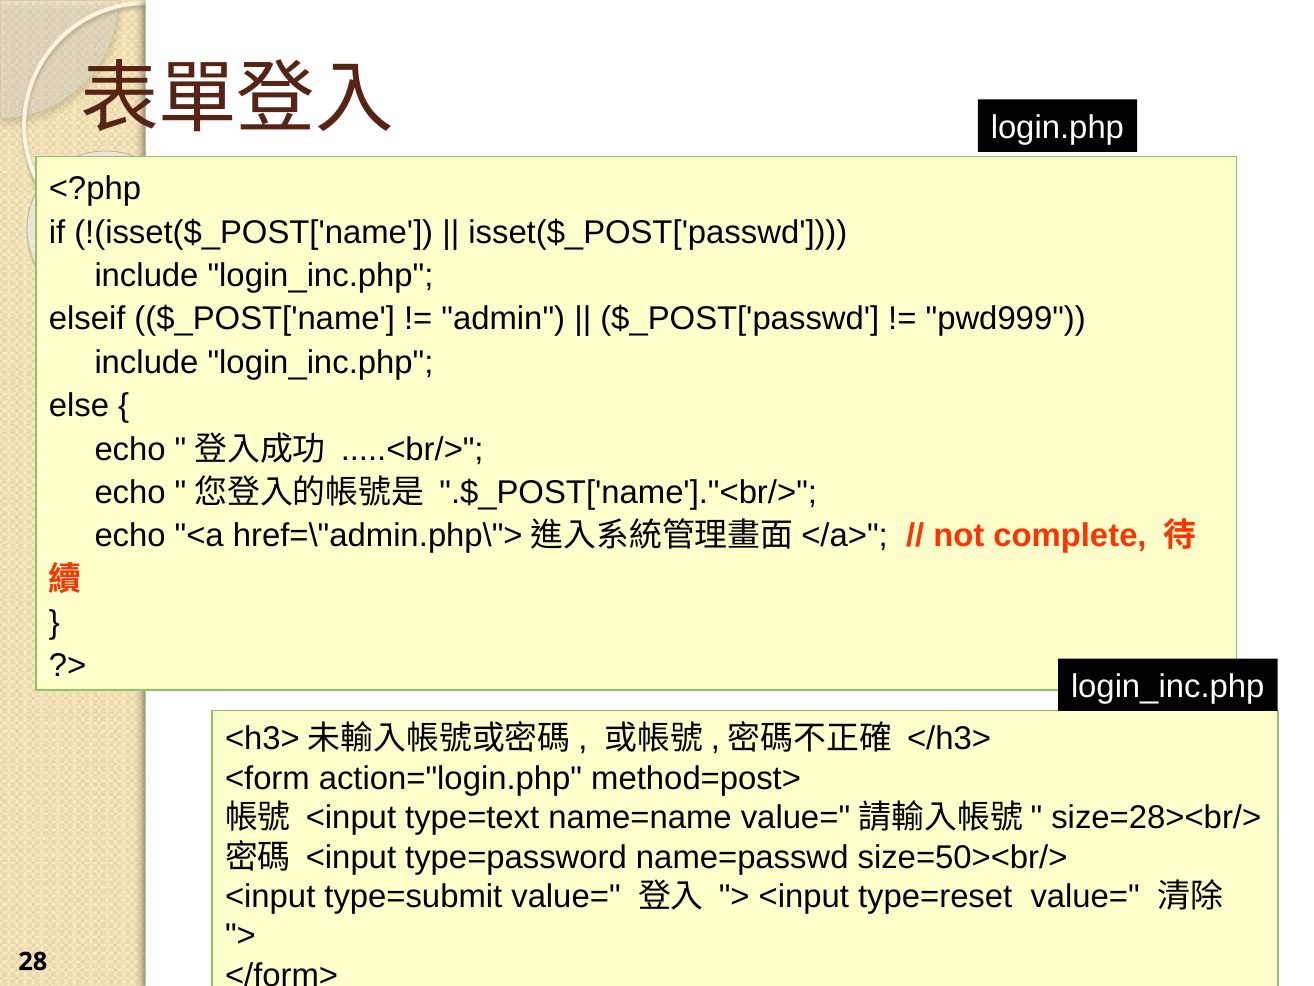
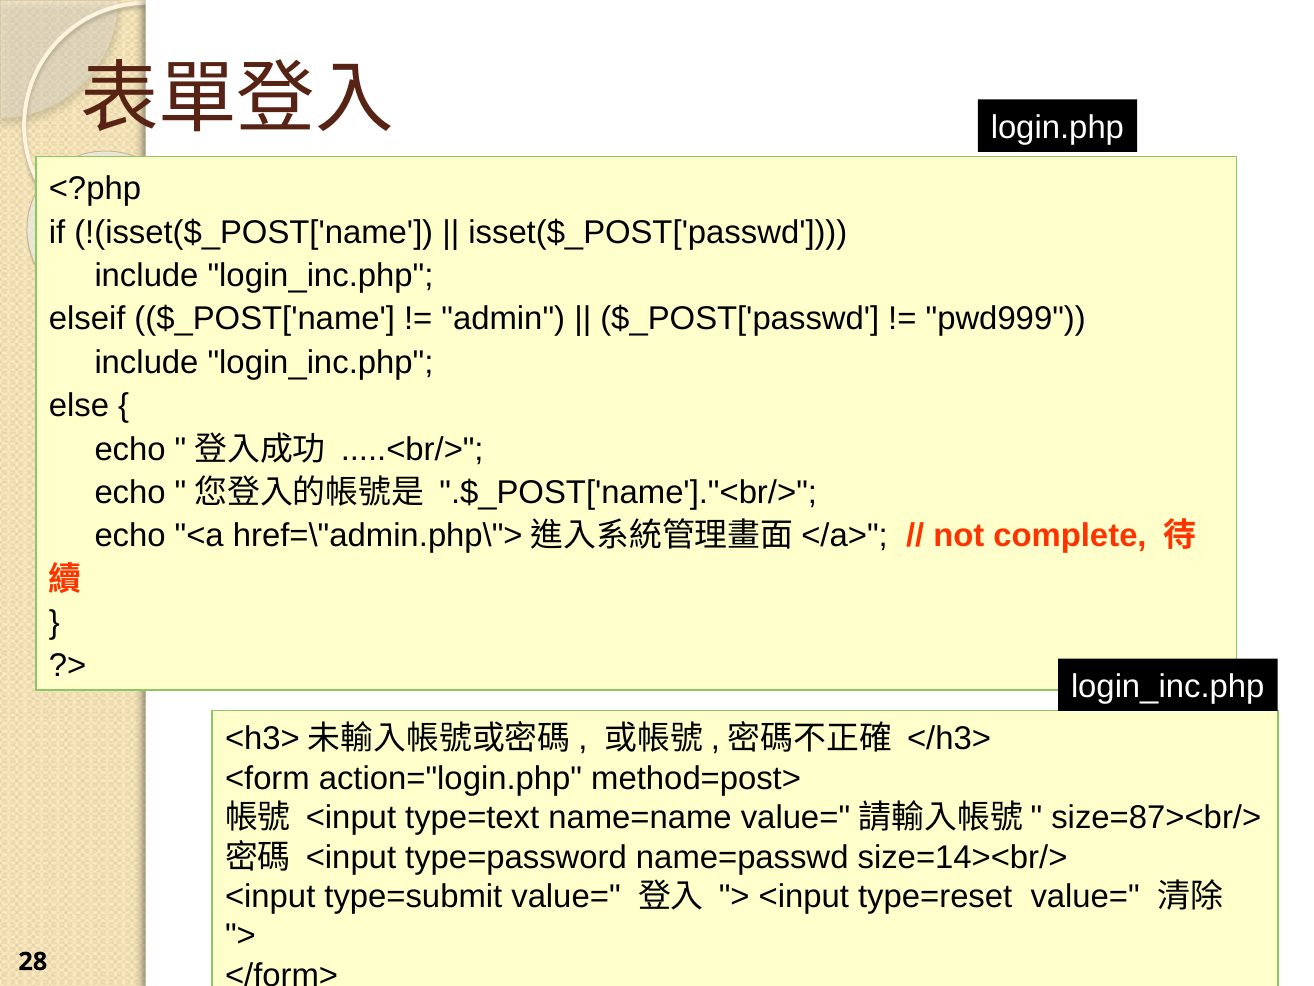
size=28><br/>: size=28><br/> -> size=87><br/> (1156, 817)
size=50><br/>: size=50><br/> -> size=14><br/> (963, 857)
